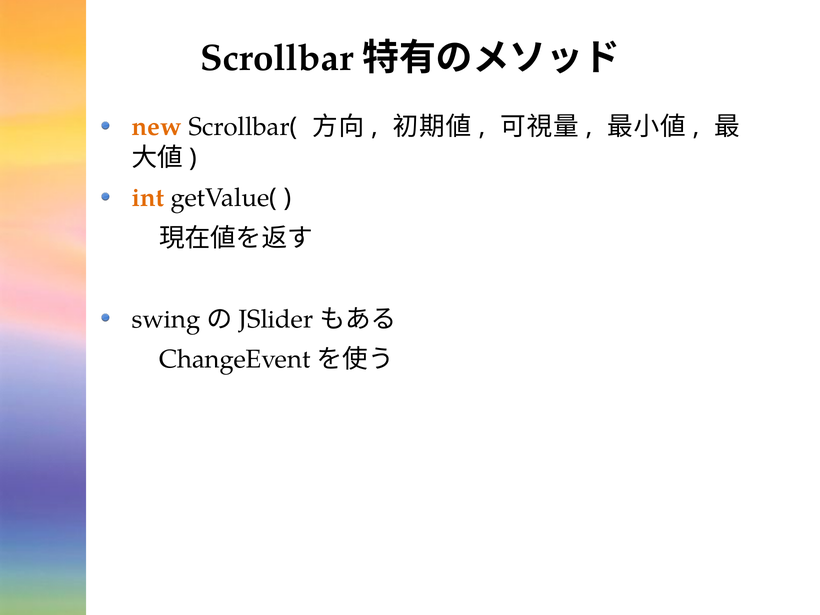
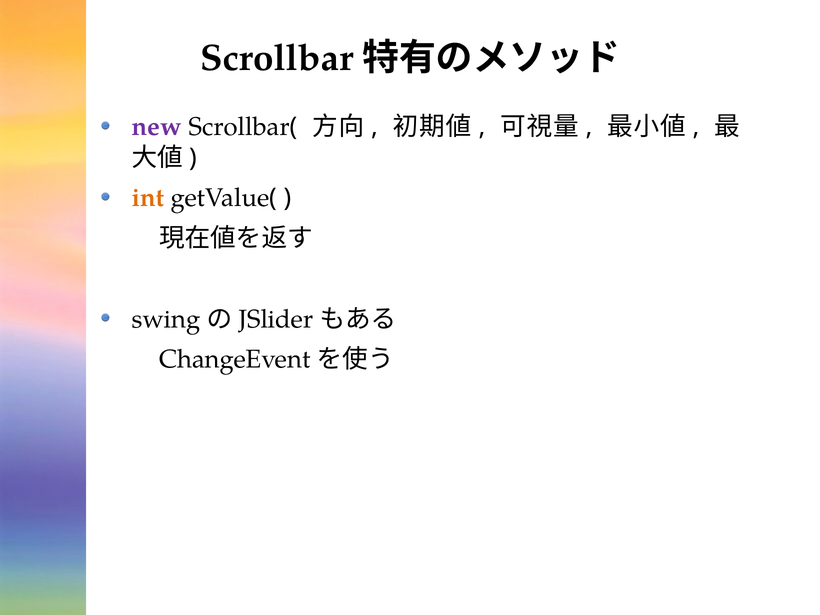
new colour: orange -> purple (157, 127)
